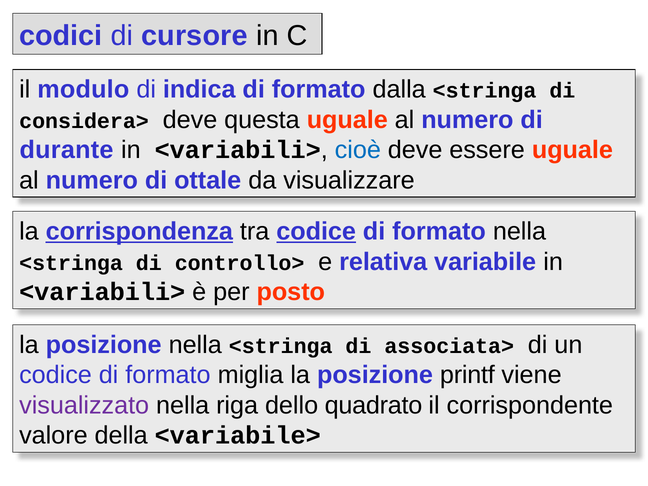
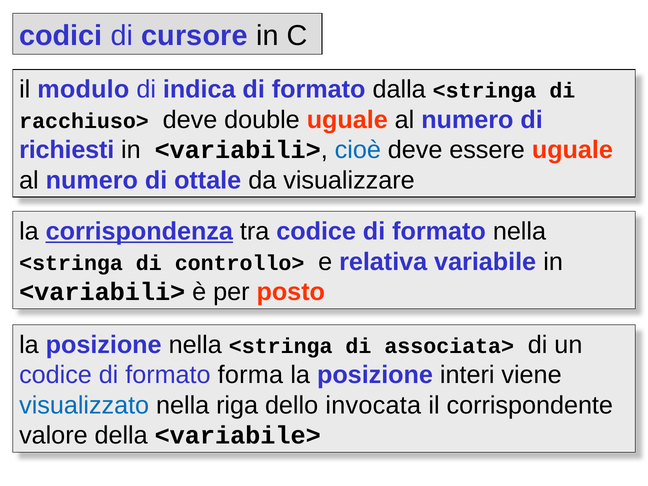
considera>: considera> -> racchiuso> (84, 121)
questa: questa -> double (262, 120)
durante: durante -> richiesti (67, 150)
codice underline: present -> none (316, 231)
miglia: miglia -> forma (250, 375)
printf: printf -> interi (467, 375)
visualizzato colour: purple -> blue (84, 405)
quadrato: quadrato -> invocata (373, 405)
